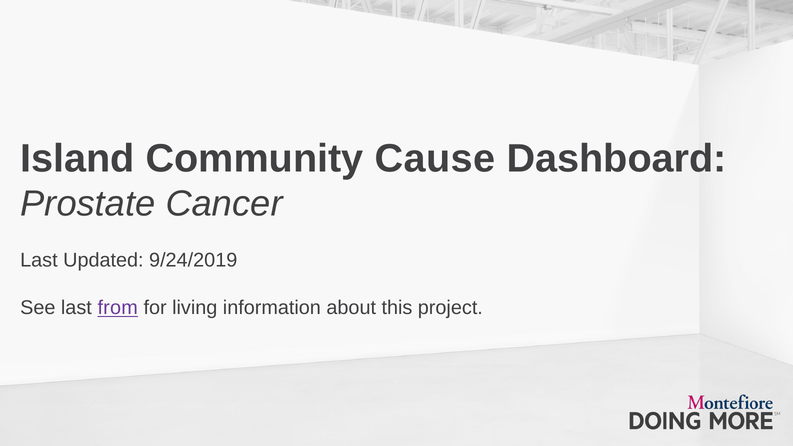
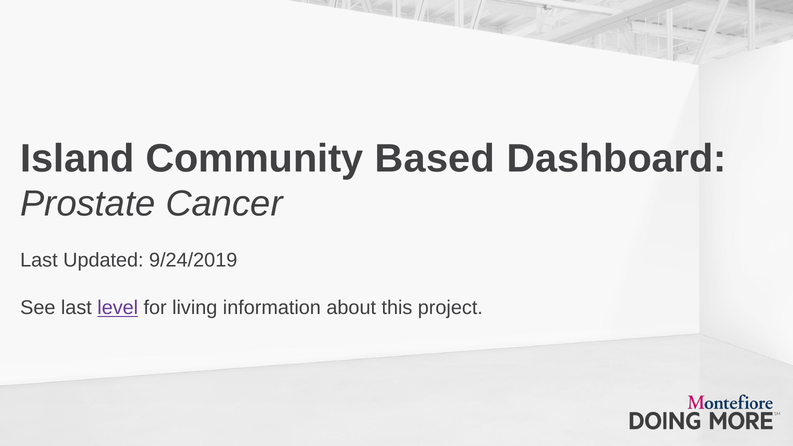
Cause: Cause -> Based (435, 159)
from: from -> level (118, 308)
